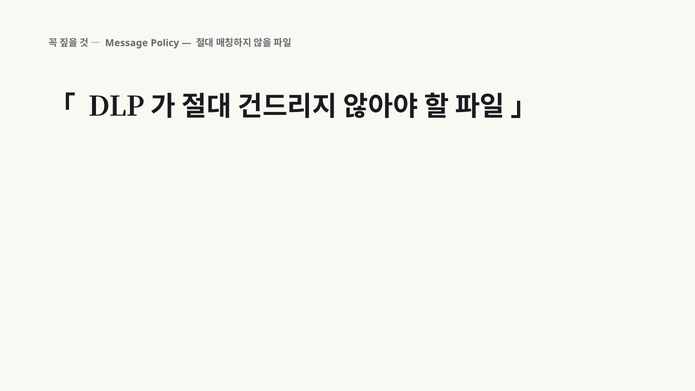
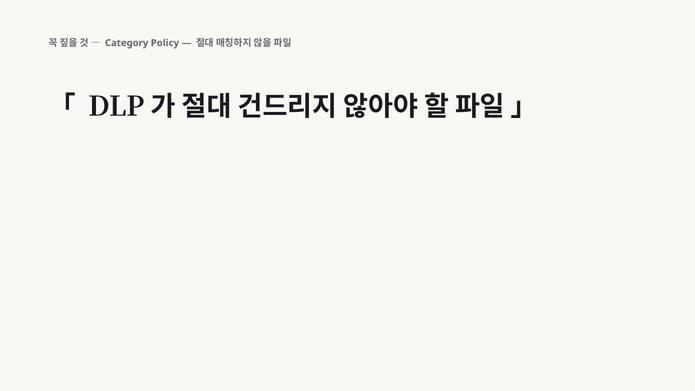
Message: Message -> Category (127, 43)
